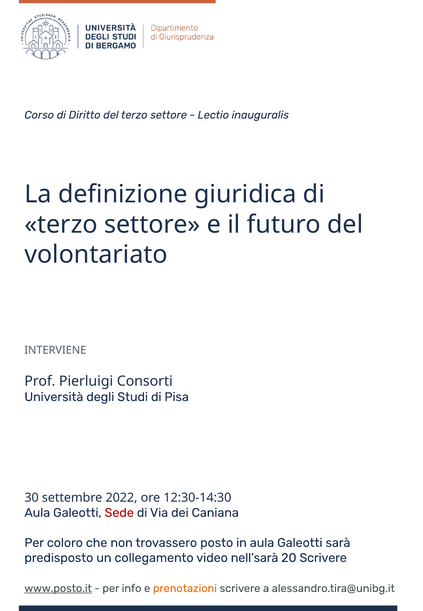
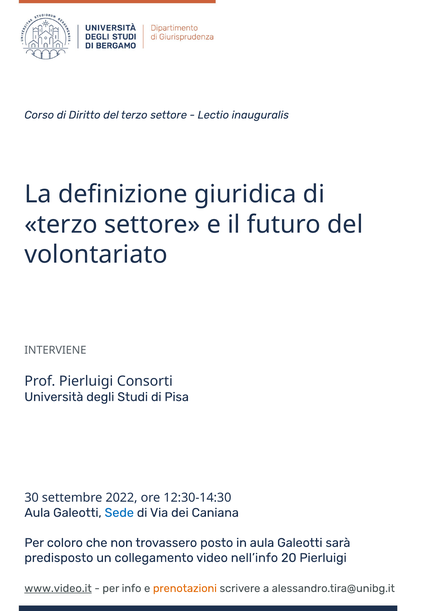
Sede colour: red -> blue (119, 513)
nell’sarà: nell’sarà -> nell’info (254, 558)
20 Scrivere: Scrivere -> Pierluigi (323, 558)
www.posto.it: www.posto.it -> www.video.it (58, 588)
